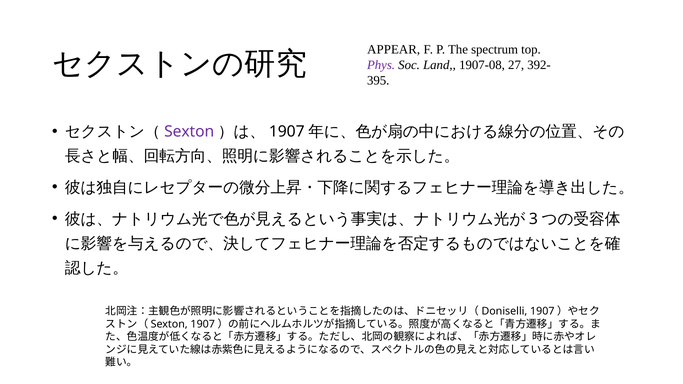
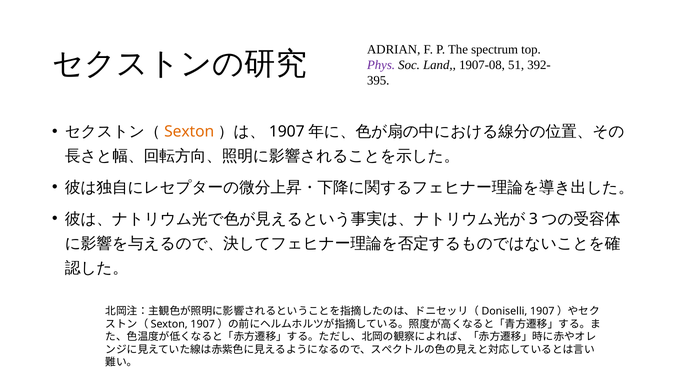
APPEAR: APPEAR -> ADRIAN (394, 50)
27: 27 -> 51 (516, 65)
Sexton colour: purple -> orange (189, 132)
